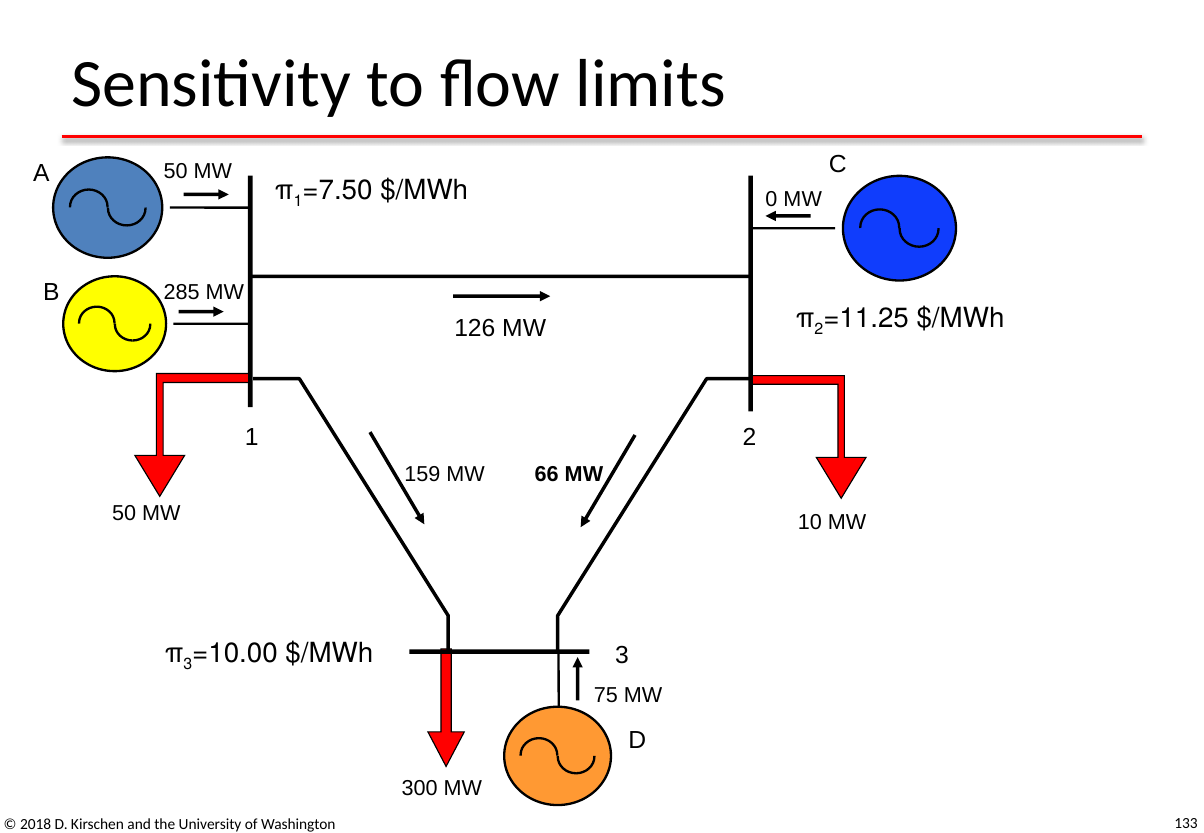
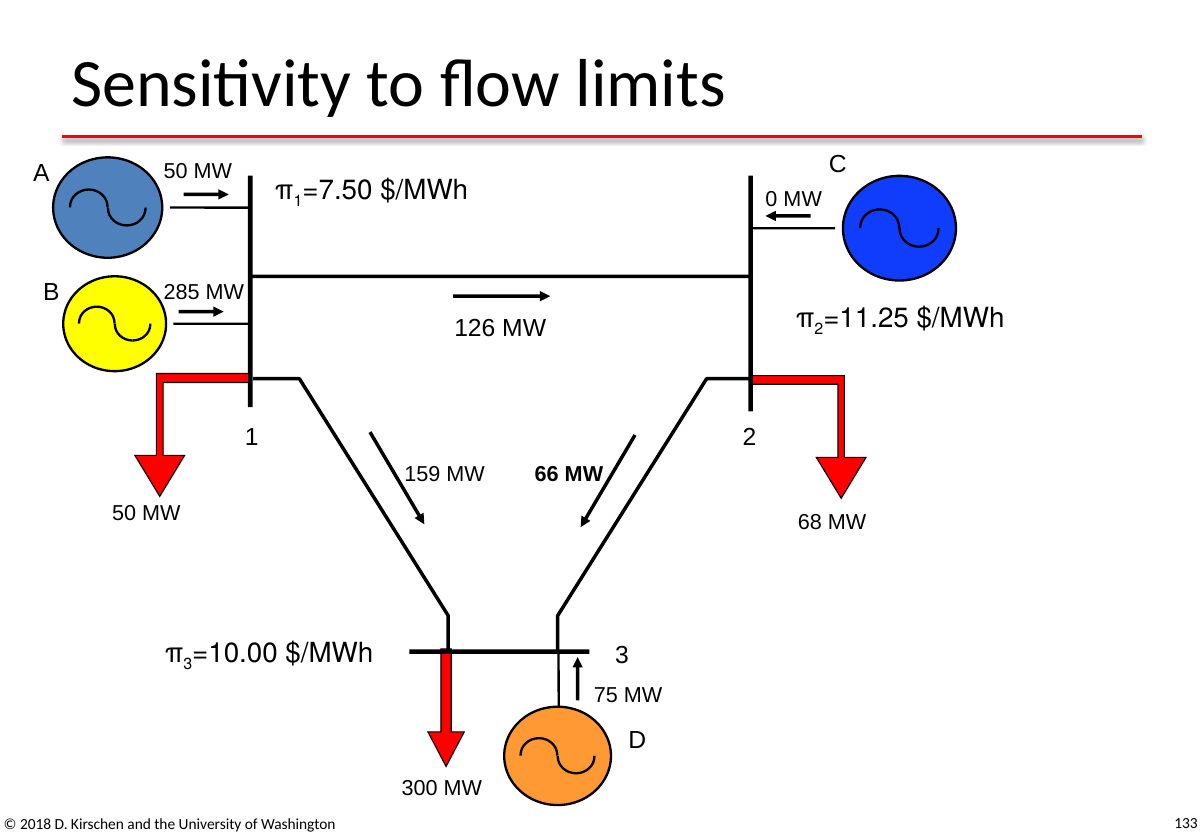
10: 10 -> 68 (810, 522)
